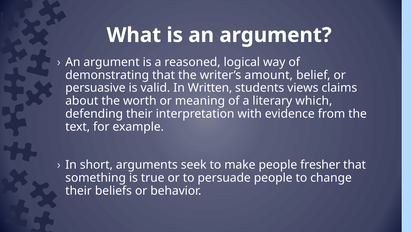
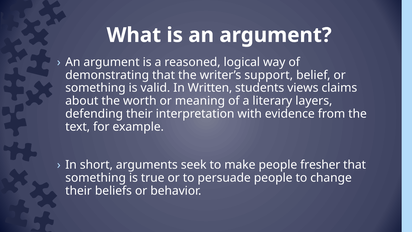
amount: amount -> support (269, 75)
persuasive: persuasive -> something (95, 88)
which: which -> layers (314, 101)
